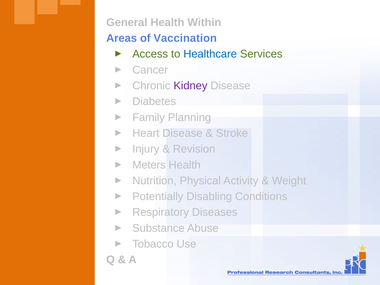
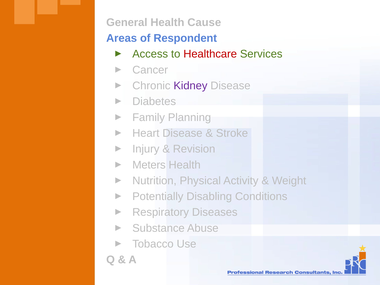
Within: Within -> Cause (204, 22)
Vaccination: Vaccination -> Respondent (185, 38)
Healthcare colour: blue -> red (210, 54)
